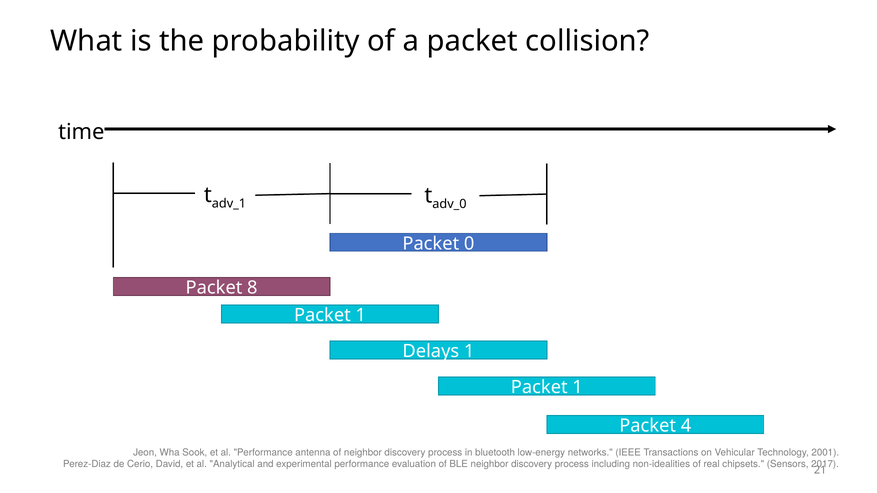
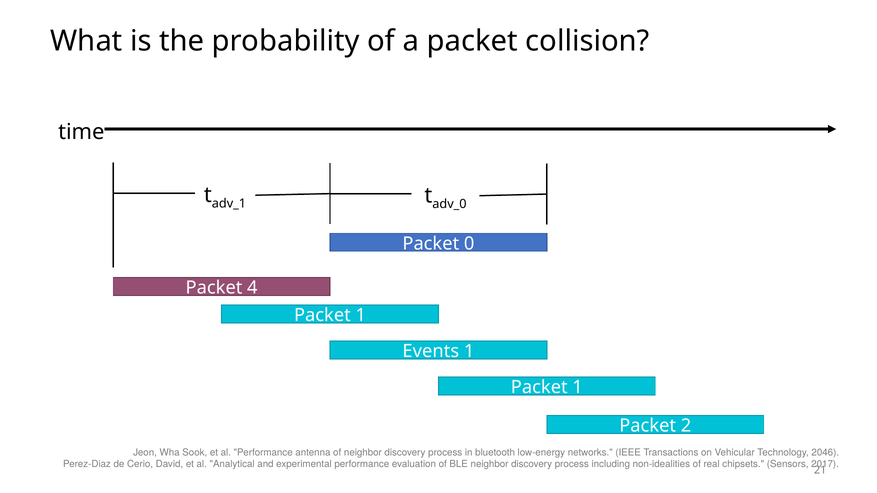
8: 8 -> 4 (252, 288)
Delays: Delays -> Events (431, 352)
4: 4 -> 2 (686, 426)
2001: 2001 -> 2046 (825, 453)
